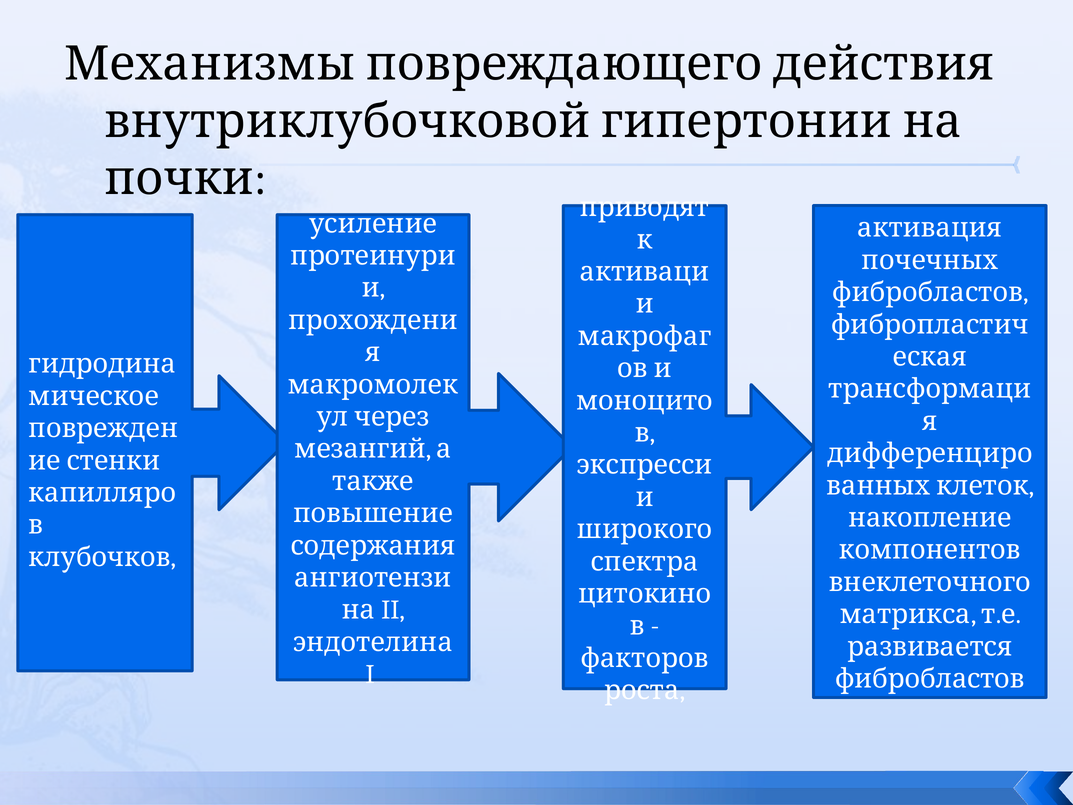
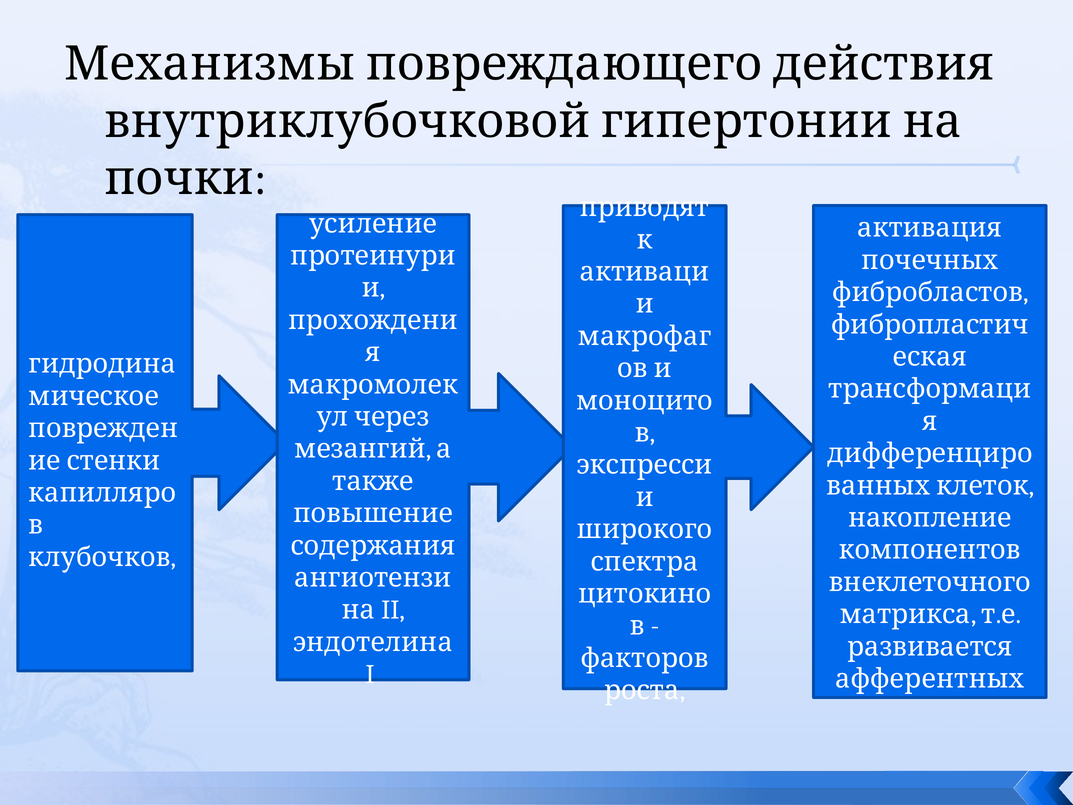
фибробластов: фибробластов -> афферентных (930, 679)
